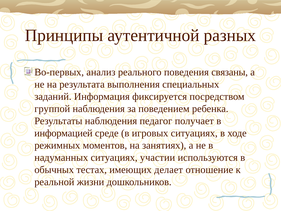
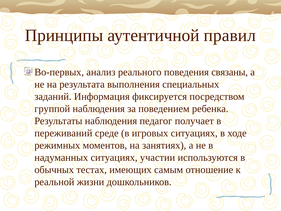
разных: разных -> правил (230, 35)
информацией: информацией -> переживаний (63, 133)
делает: делает -> самым (169, 170)
